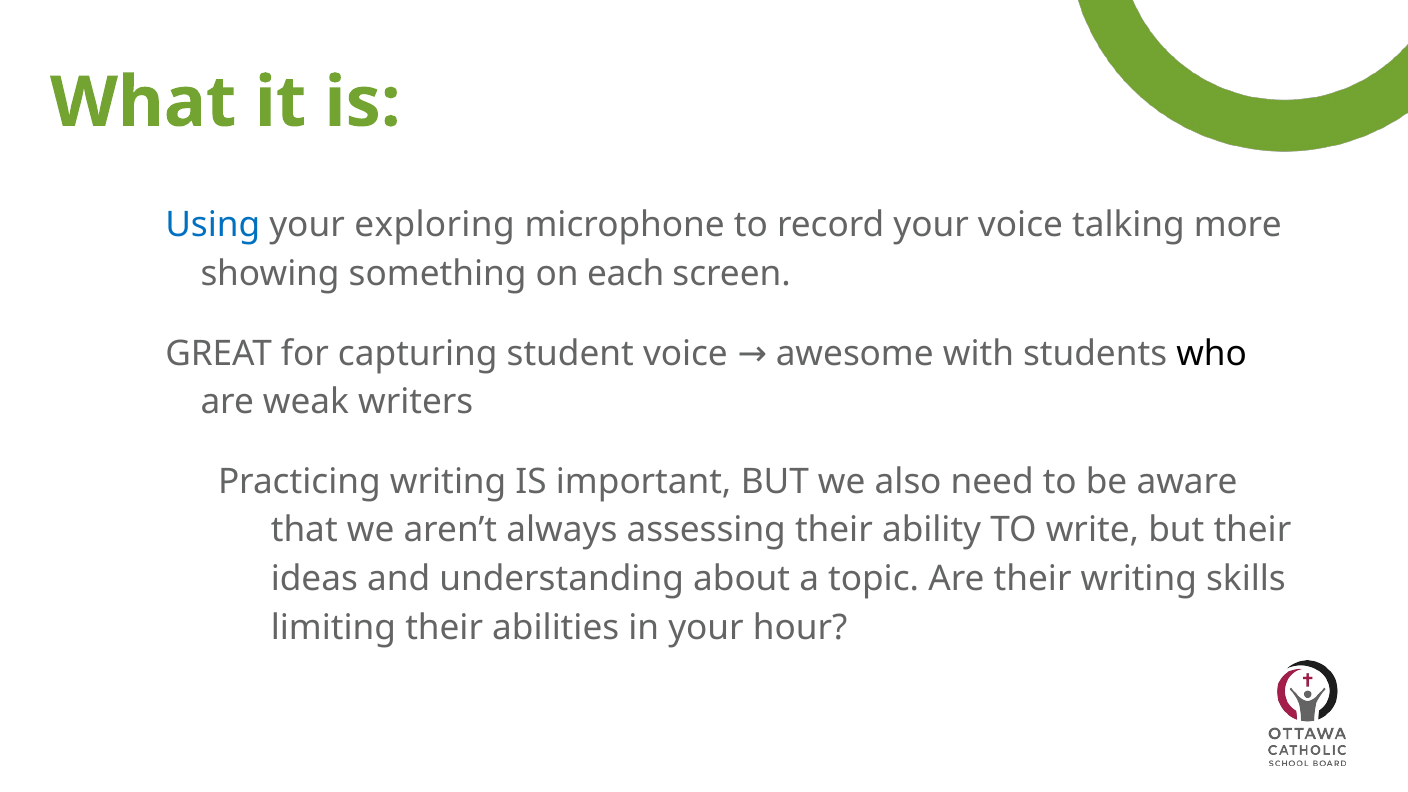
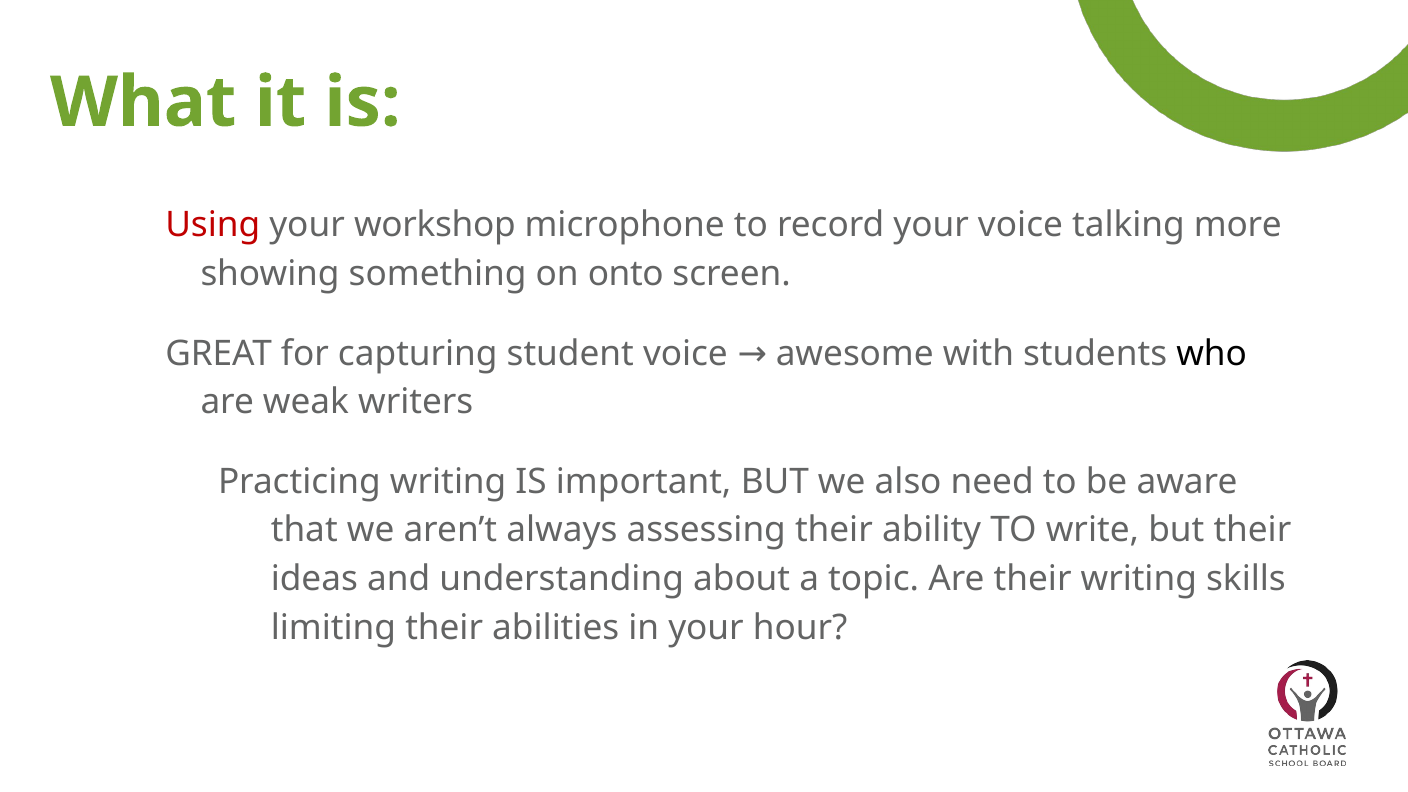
Using colour: blue -> red (213, 225)
exploring: exploring -> workshop (435, 225)
each: each -> onto (626, 274)
